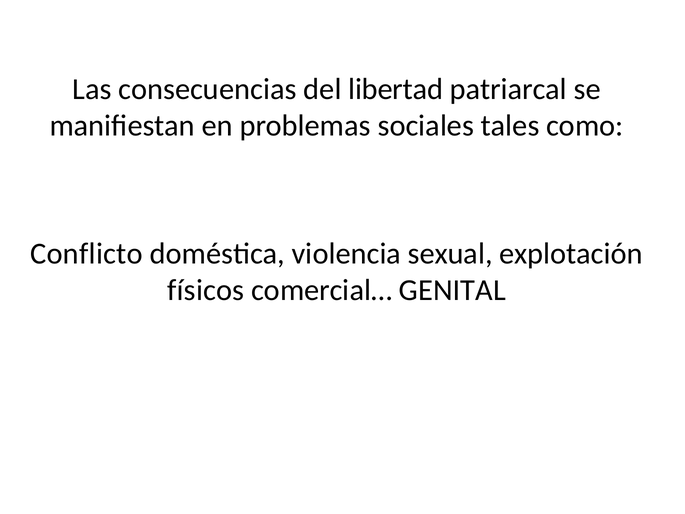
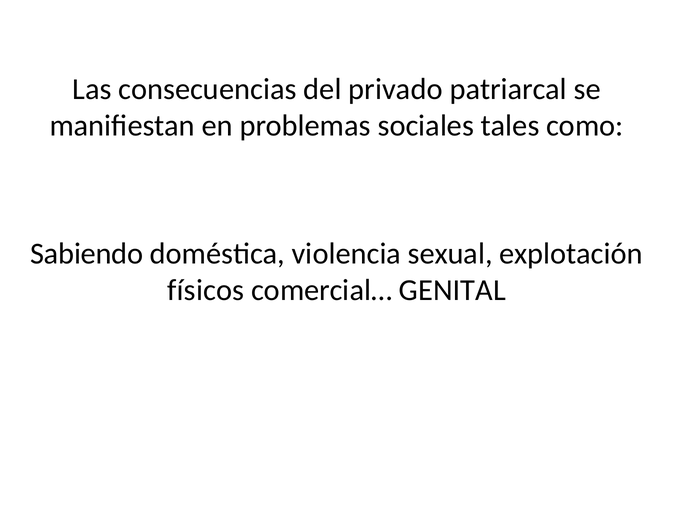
libertad: libertad -> privado (396, 89)
Conflicto: Conflicto -> Sabiendo (87, 254)
